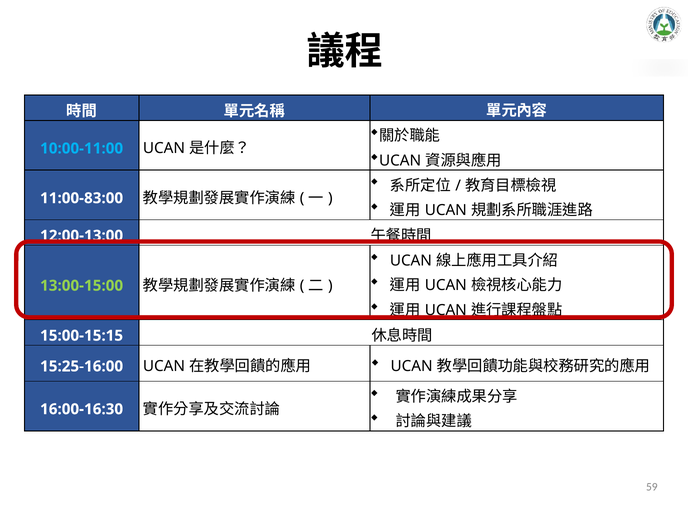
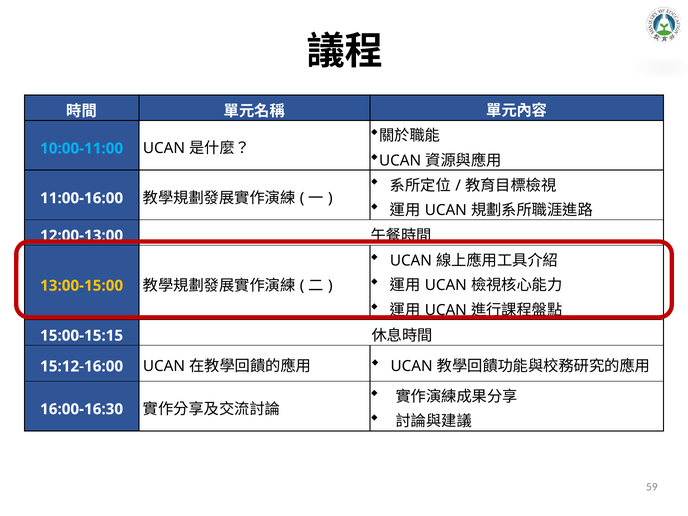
11:00-83:00: 11:00-83:00 -> 11:00-16:00 (82, 198)
13:00-15:00 colour: light green -> yellow (82, 286)
15:25-16:00: 15:25-16:00 -> 15:12-16:00 (82, 366)
